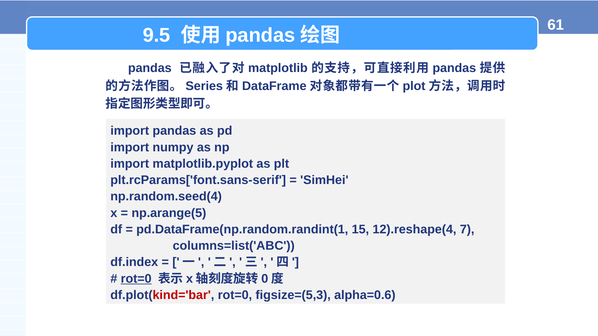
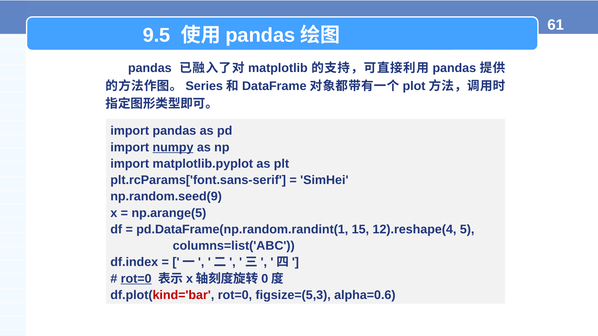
numpy underline: none -> present (173, 147)
np.random.seed(4: np.random.seed(4 -> np.random.seed(9 (166, 197)
7: 7 -> 5 (467, 230)
